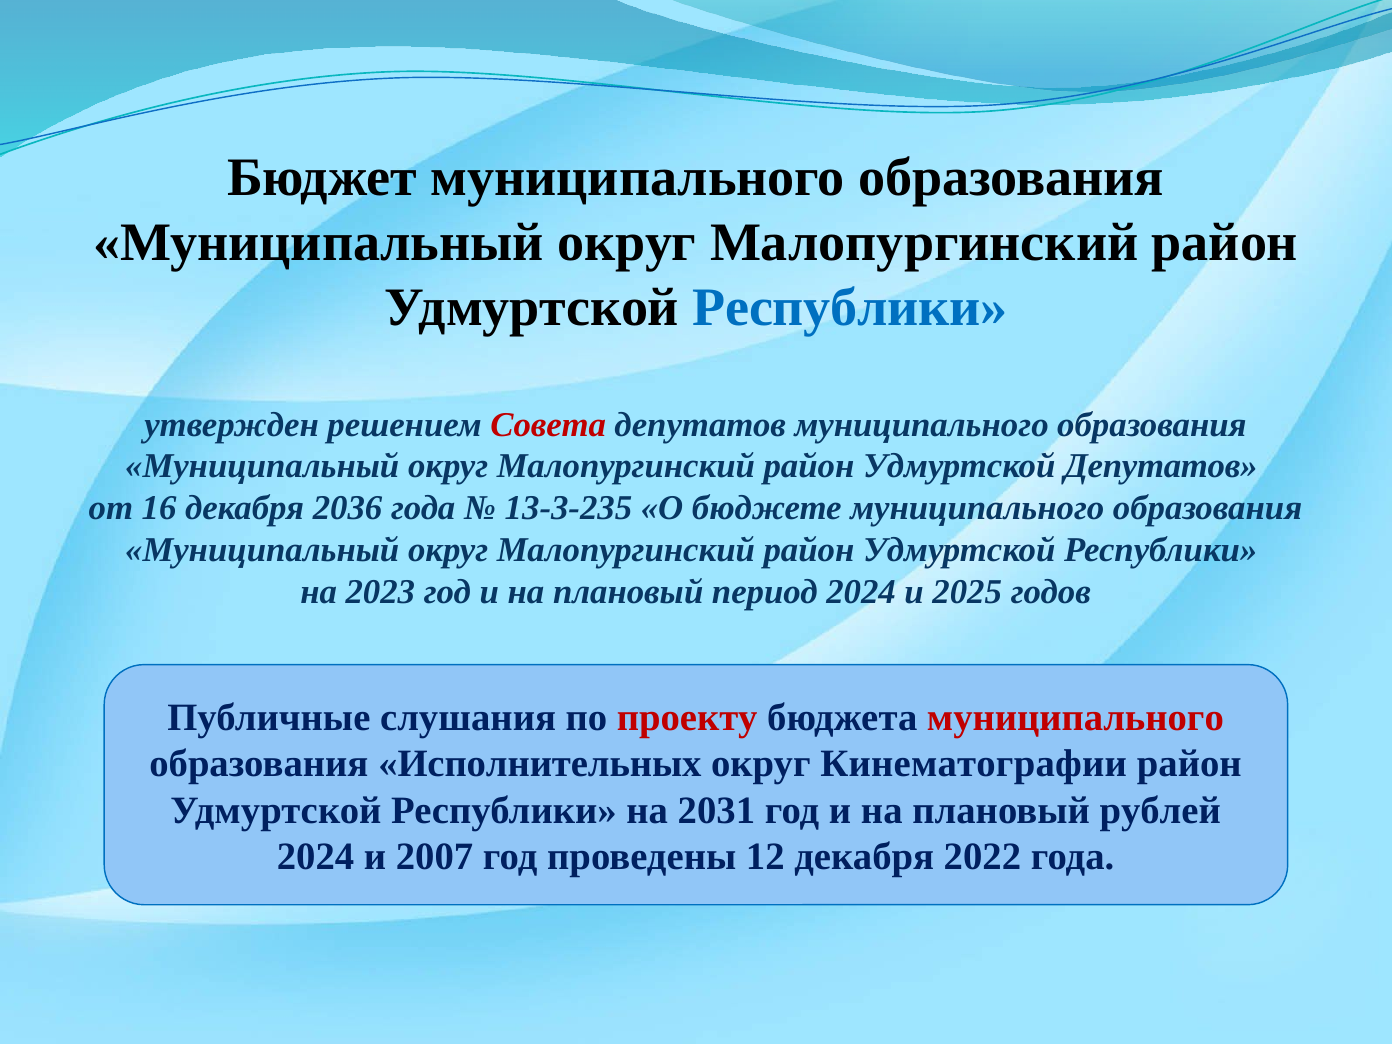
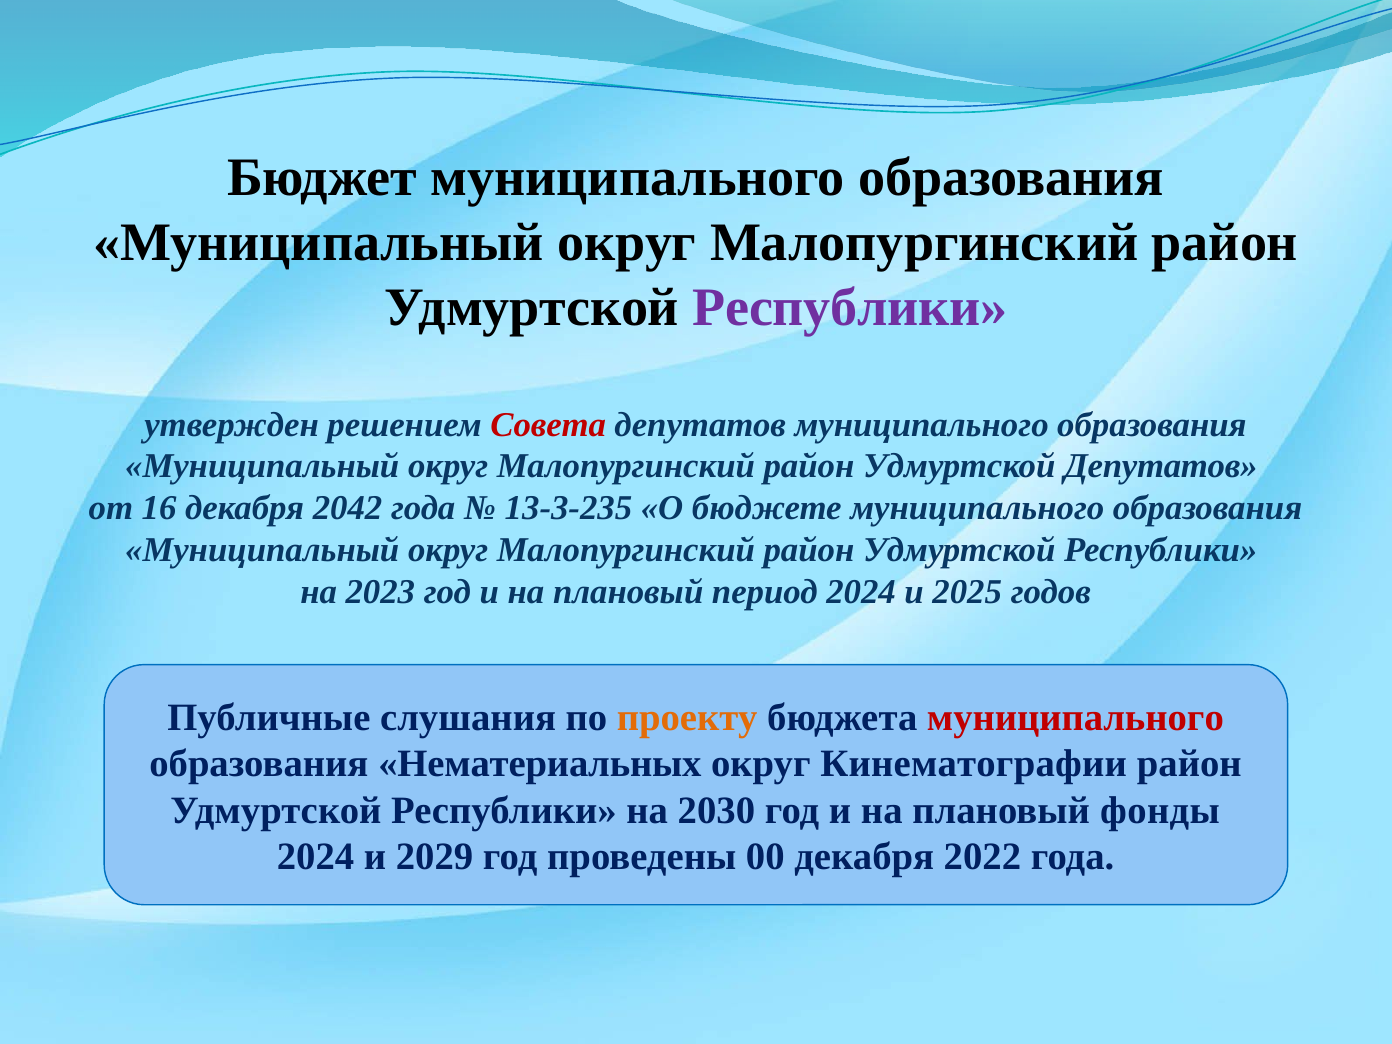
Республики colour: blue -> purple (850, 308)
2036: 2036 -> 2042 (348, 508)
проекту colour: red -> orange (687, 718)
Исполнительных: Исполнительных -> Нематериальных (540, 764)
2031: 2031 -> 2030 (716, 811)
рублей: рублей -> фонды (1160, 811)
2007: 2007 -> 2029 (435, 857)
12: 12 -> 00 (765, 857)
